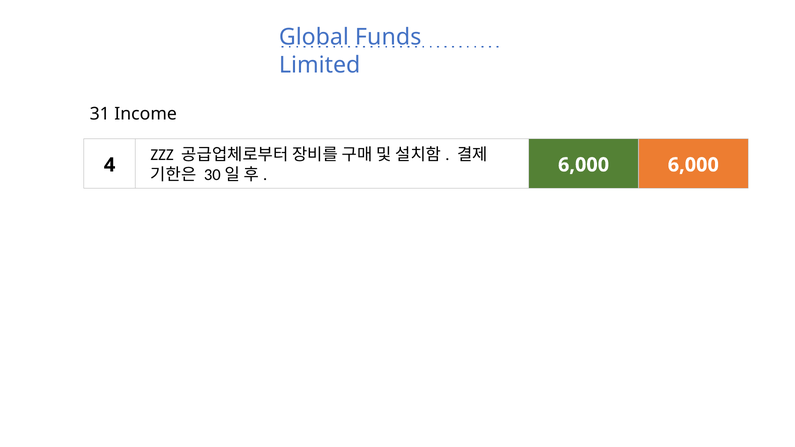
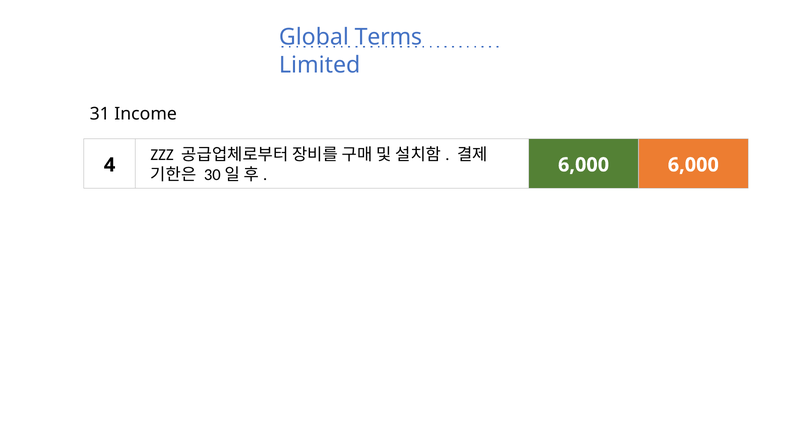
Funds: Funds -> Terms (388, 37)
